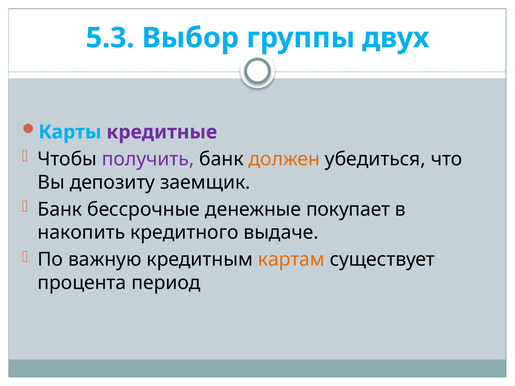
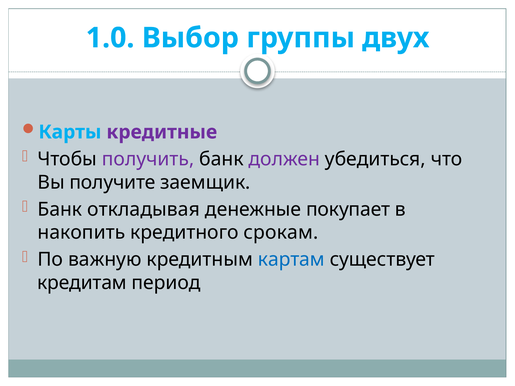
5.3: 5.3 -> 1.0 (110, 38)
должен colour: orange -> purple (284, 159)
депозиту: депозиту -> получите (112, 182)
бессрочные: бессрочные -> откладывая (144, 209)
выдаче: выдаче -> срокам (281, 233)
картам colour: orange -> blue (291, 260)
процента: процента -> кредитам (82, 283)
